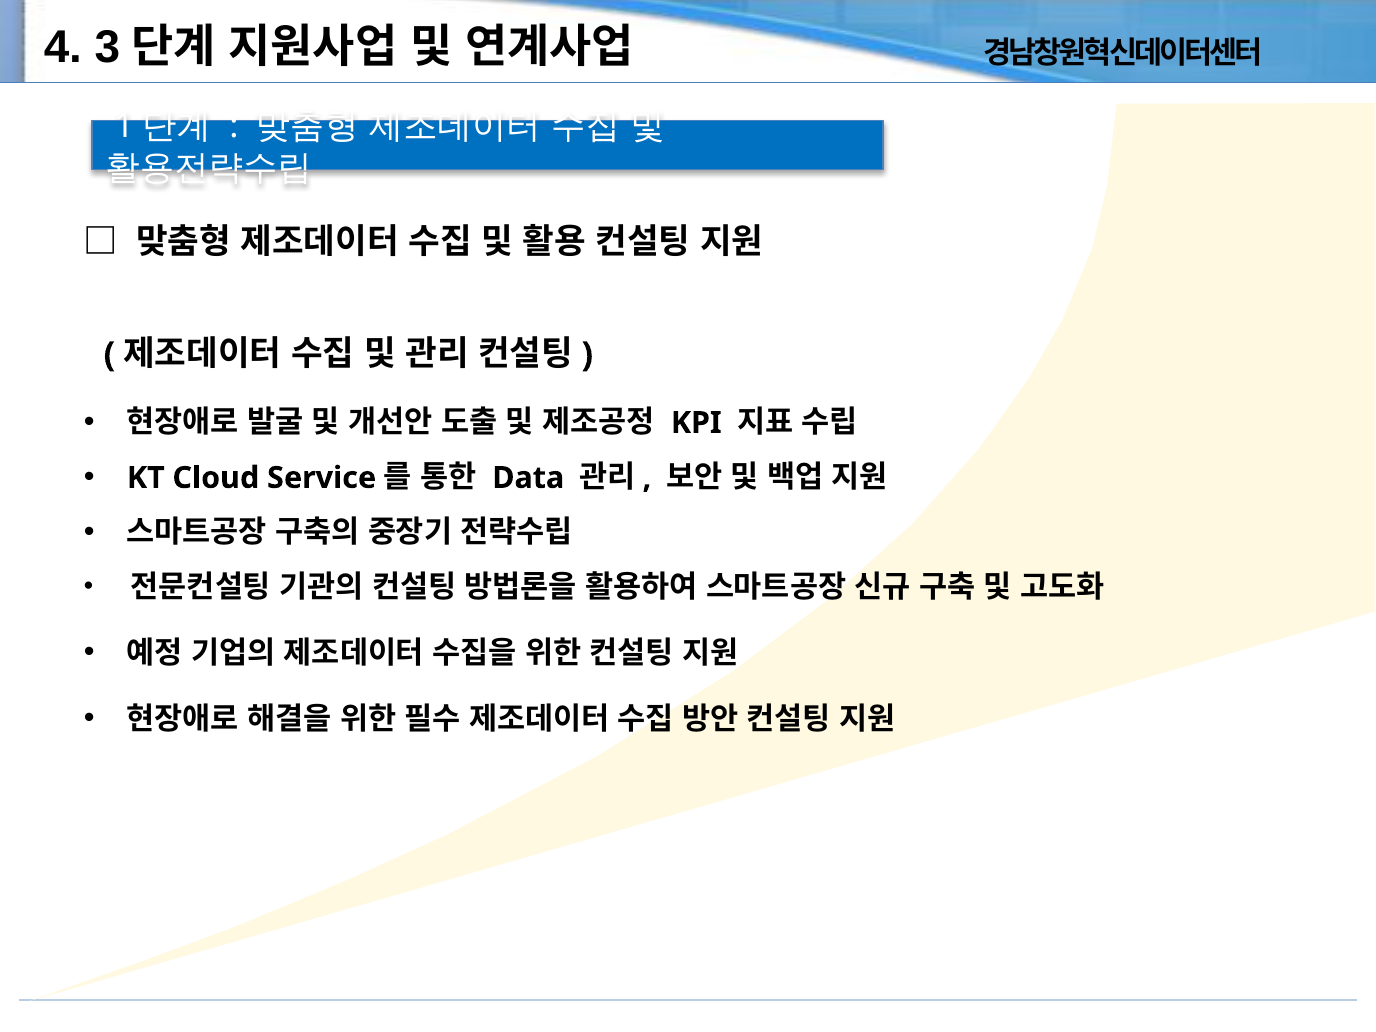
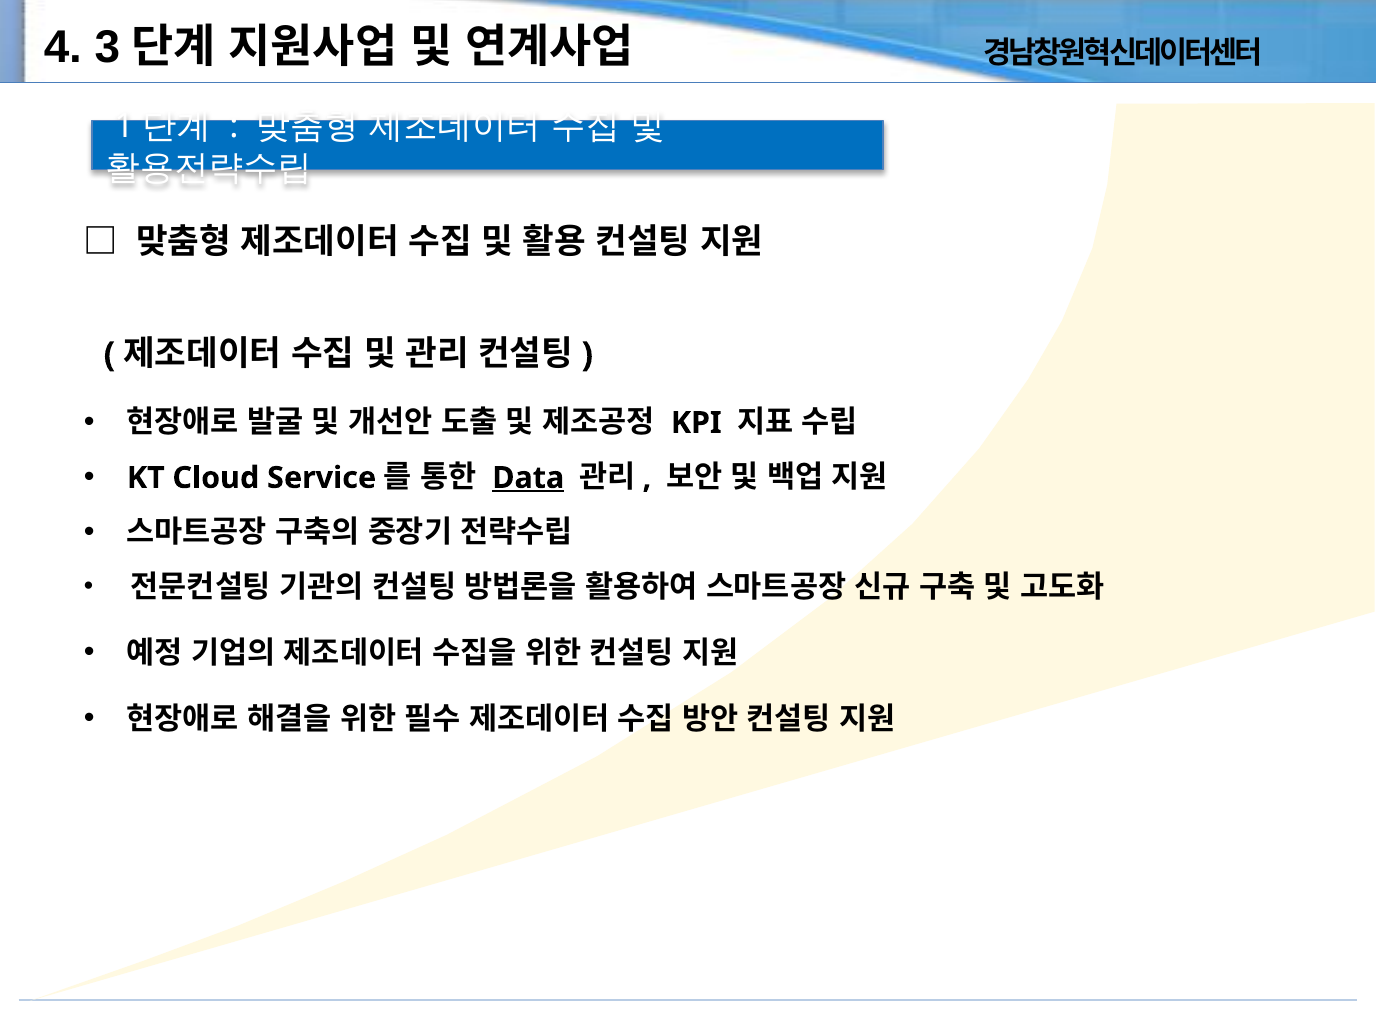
Data underline: none -> present (528, 478)
